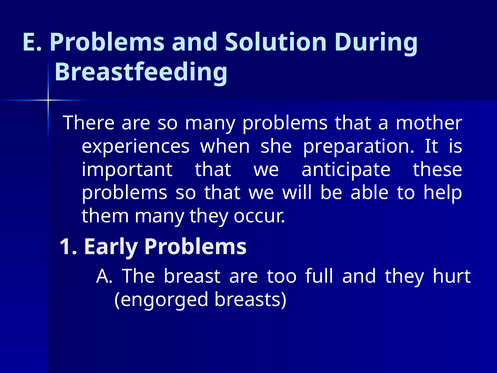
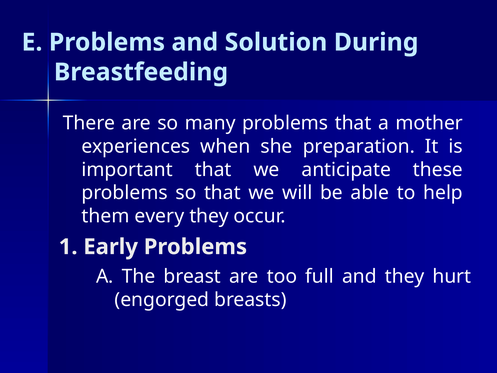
them many: many -> every (159, 216)
